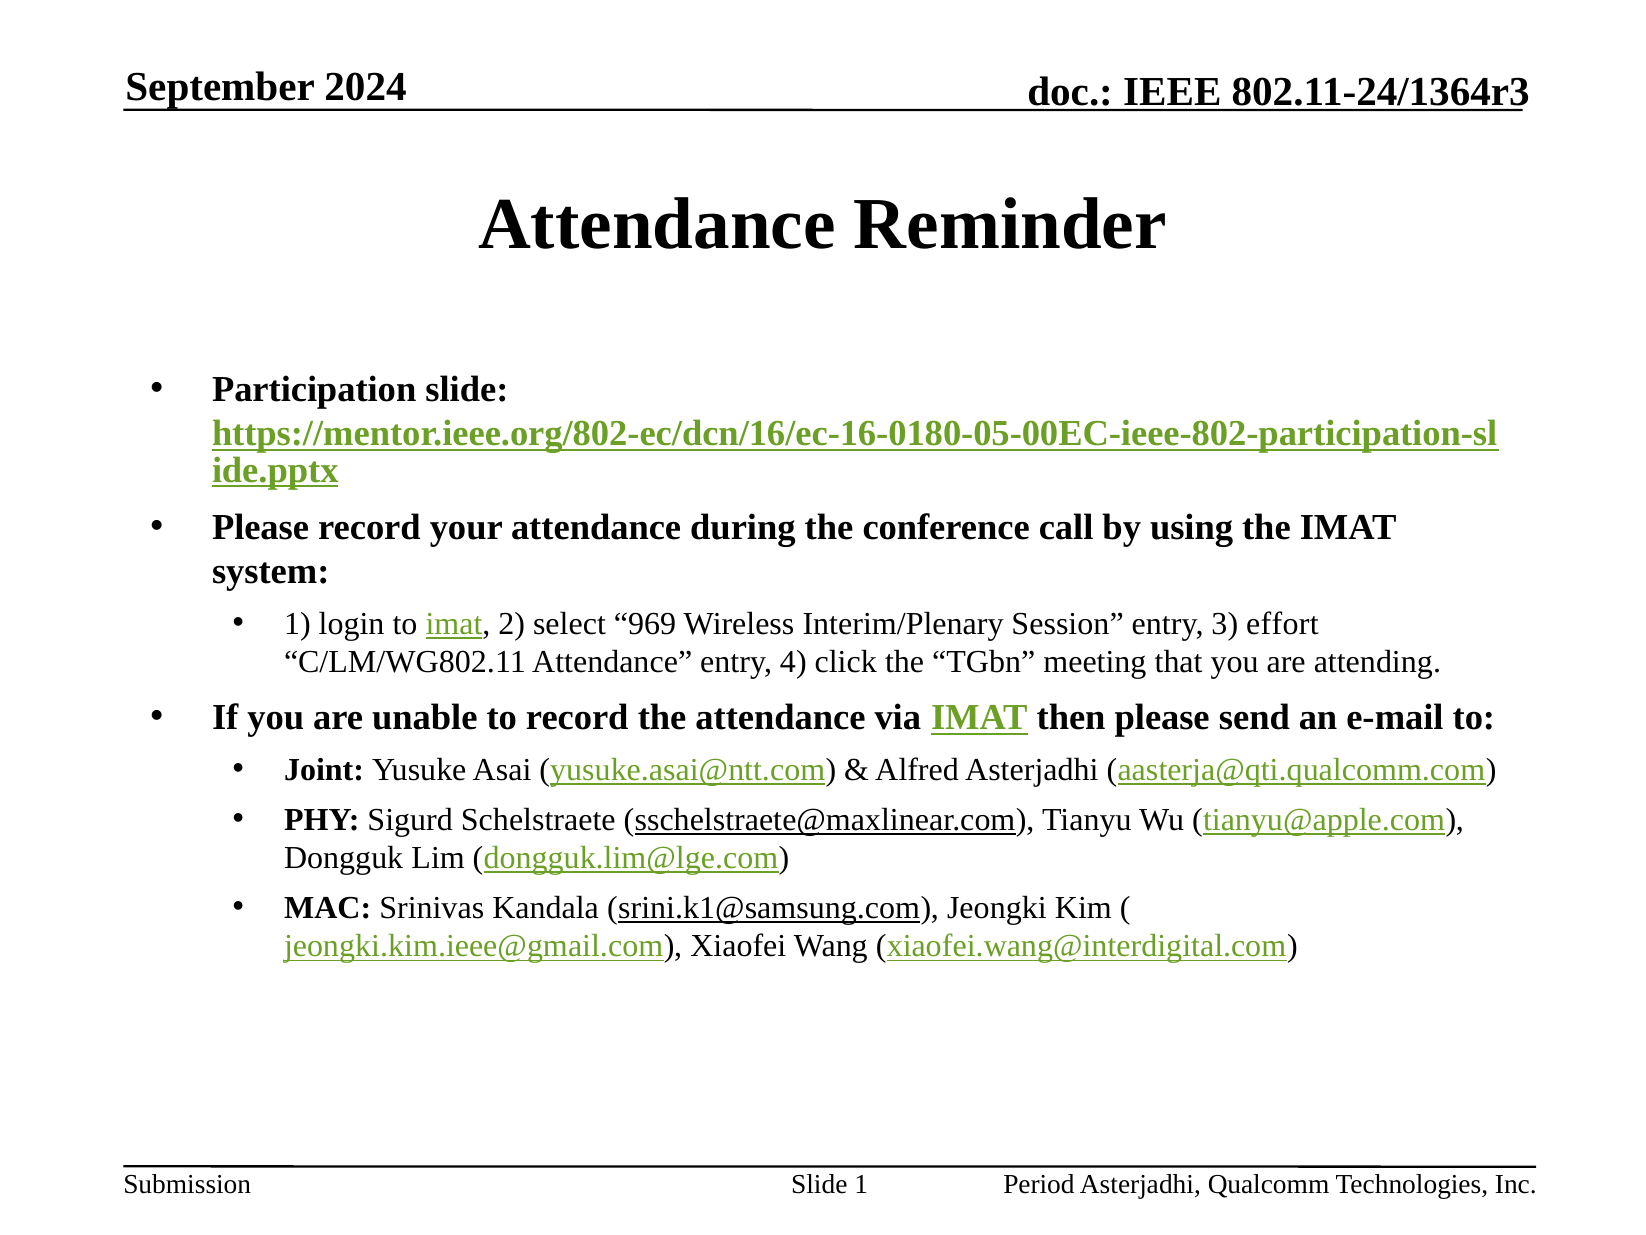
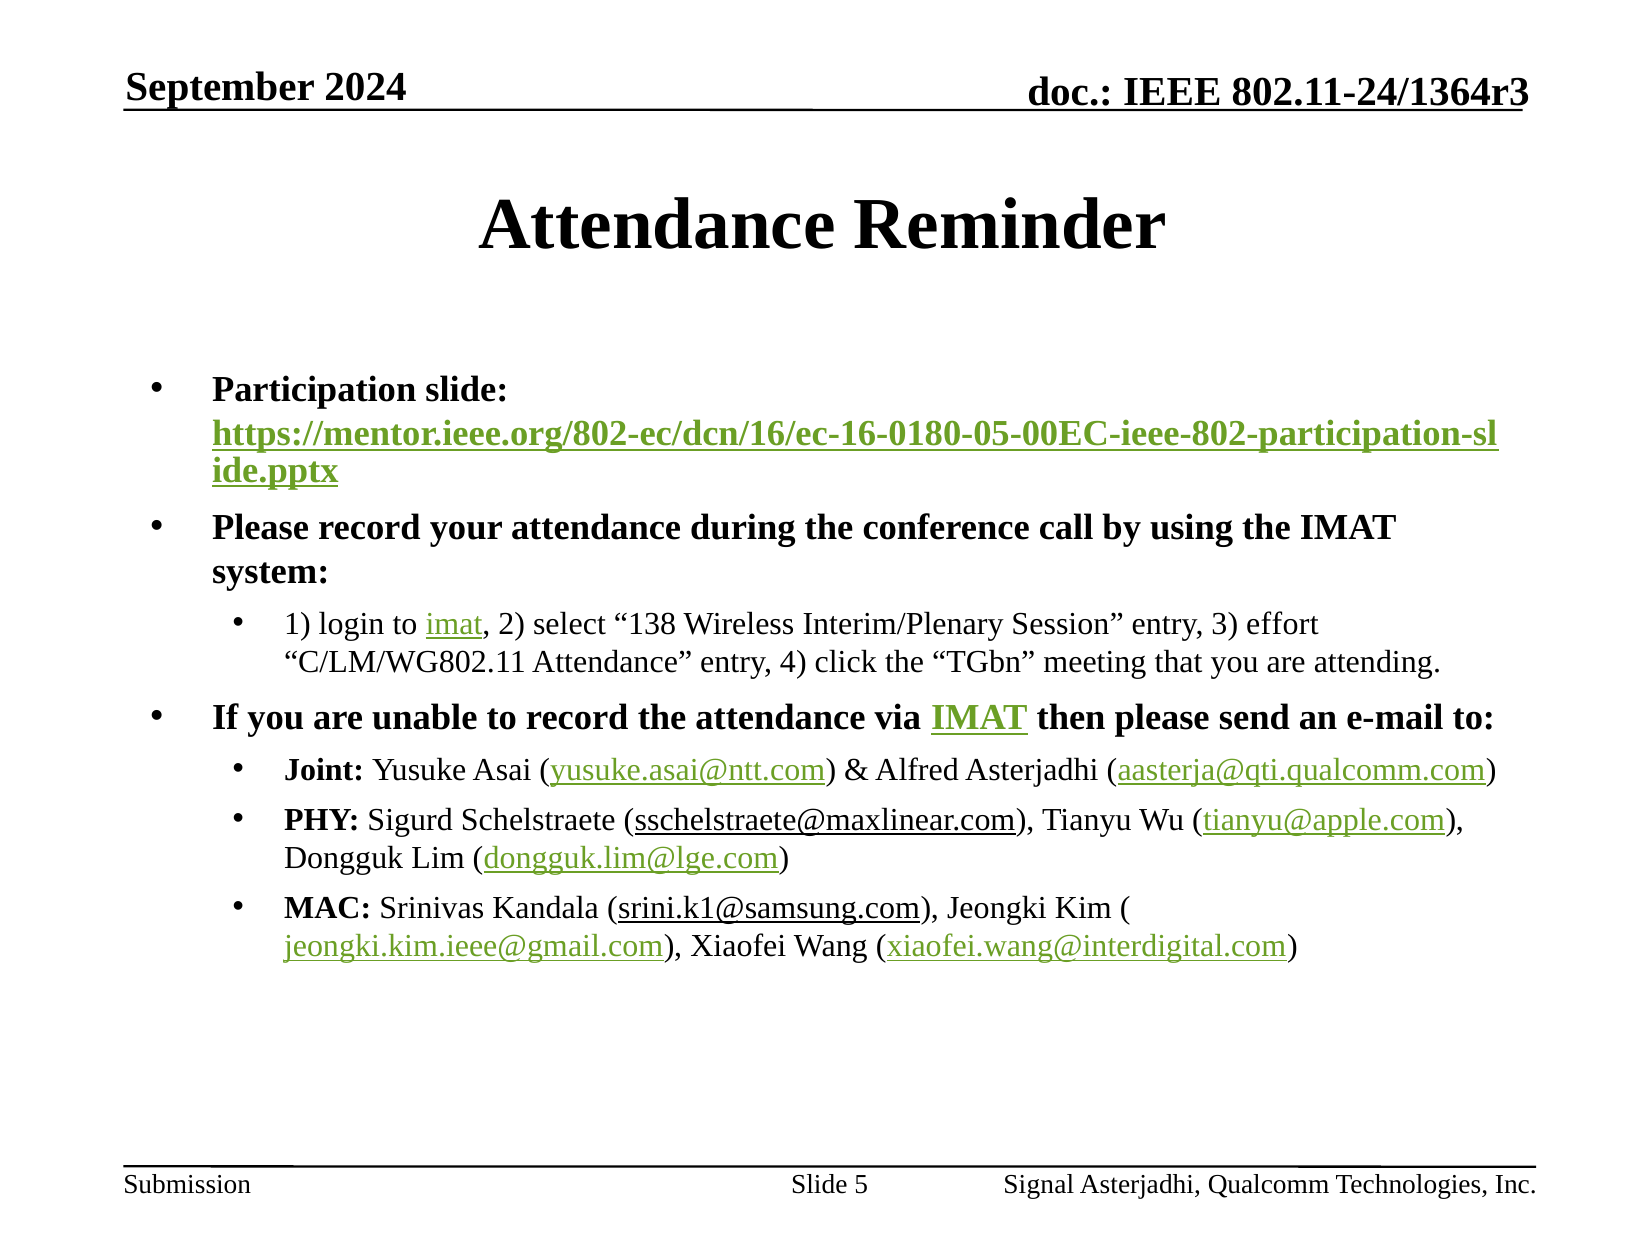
969: 969 -> 138 (645, 624)
Slide 1: 1 -> 5 (861, 1184)
Period: Period -> Signal (1039, 1184)
